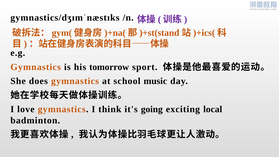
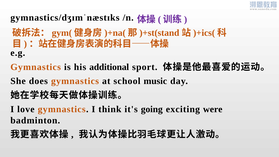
tomorrow: tomorrow -> additional (109, 67)
local: local -> were (213, 109)
